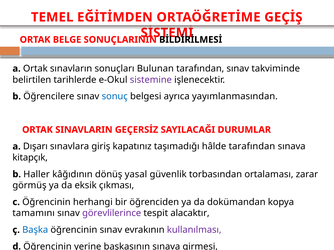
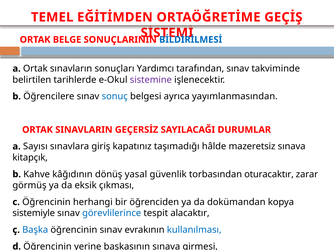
BİLDİRİLMESİ colour: black -> blue (191, 40)
Bulunan: Bulunan -> Yardımcı (155, 69)
Dışarı: Dışarı -> Sayısı (35, 147)
hâlde tarafından: tarafından -> mazeretsiz (252, 147)
Haller: Haller -> Kahve (37, 175)
ortalaması: ortalaması -> oturacaktır (269, 175)
tamamını: tamamını -> sistemiyle (34, 214)
görevlilerince colour: purple -> blue (112, 214)
kullanılması colour: purple -> blue (194, 230)
